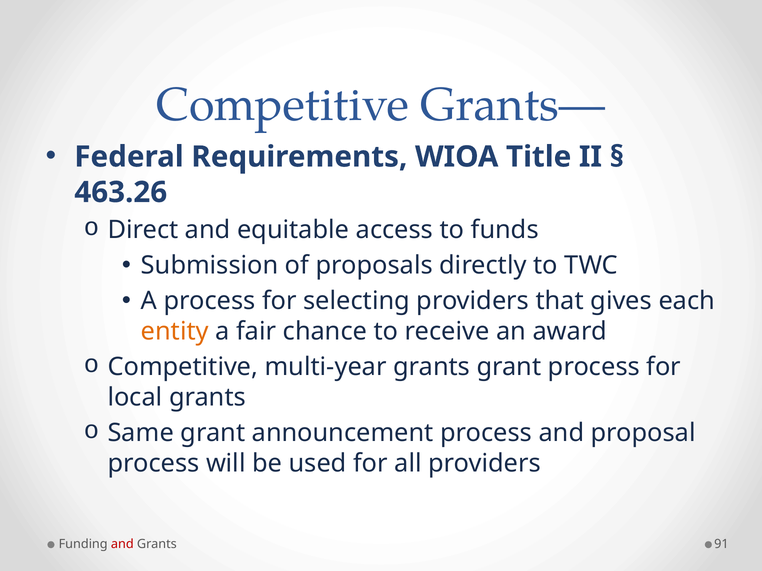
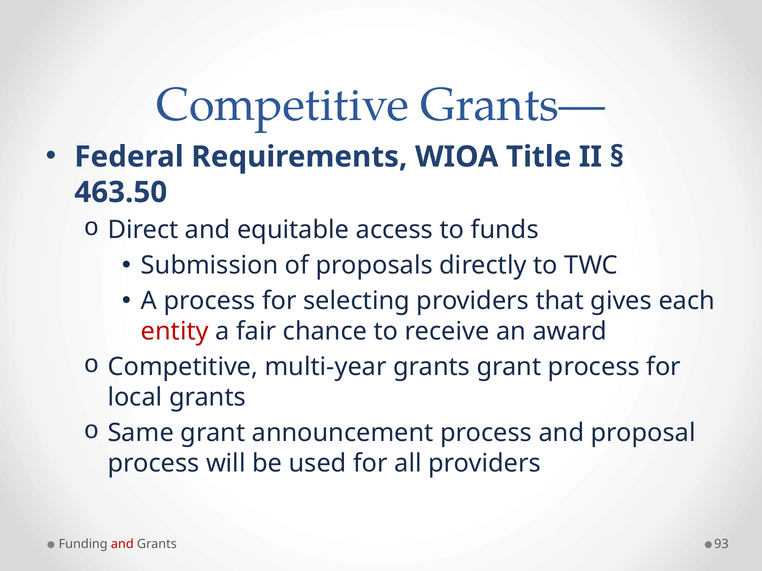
463.26: 463.26 -> 463.50 (121, 192)
entity colour: orange -> red (175, 332)
91: 91 -> 93 (721, 545)
